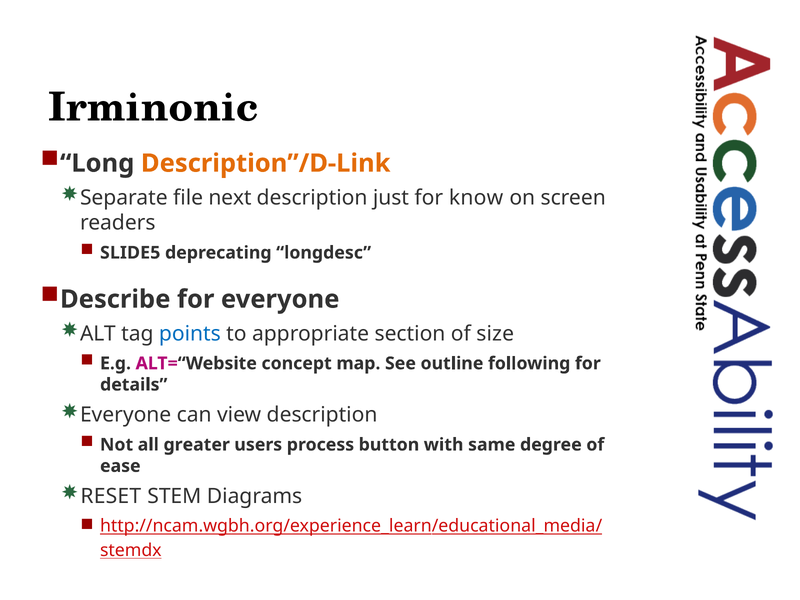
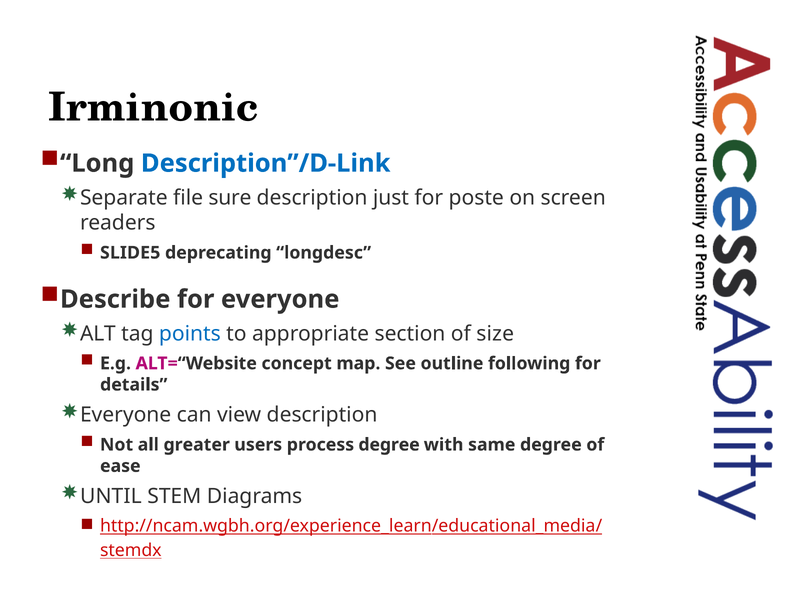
Description”/D-Link colour: orange -> blue (266, 163)
next: next -> sure (230, 198)
know: know -> poste (476, 198)
process button: button -> degree (389, 445)
RESET: RESET -> UNTIL (111, 496)
